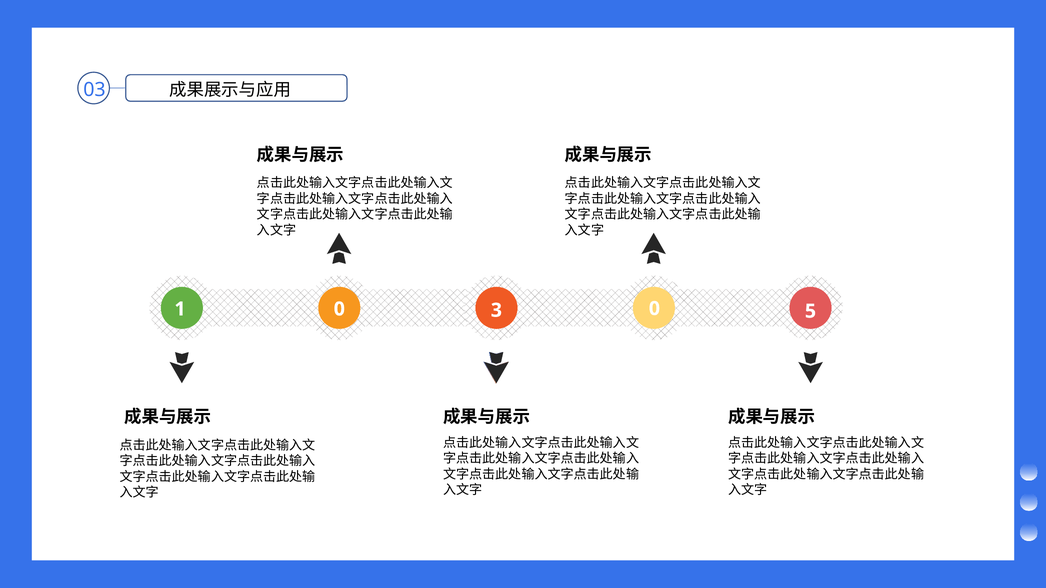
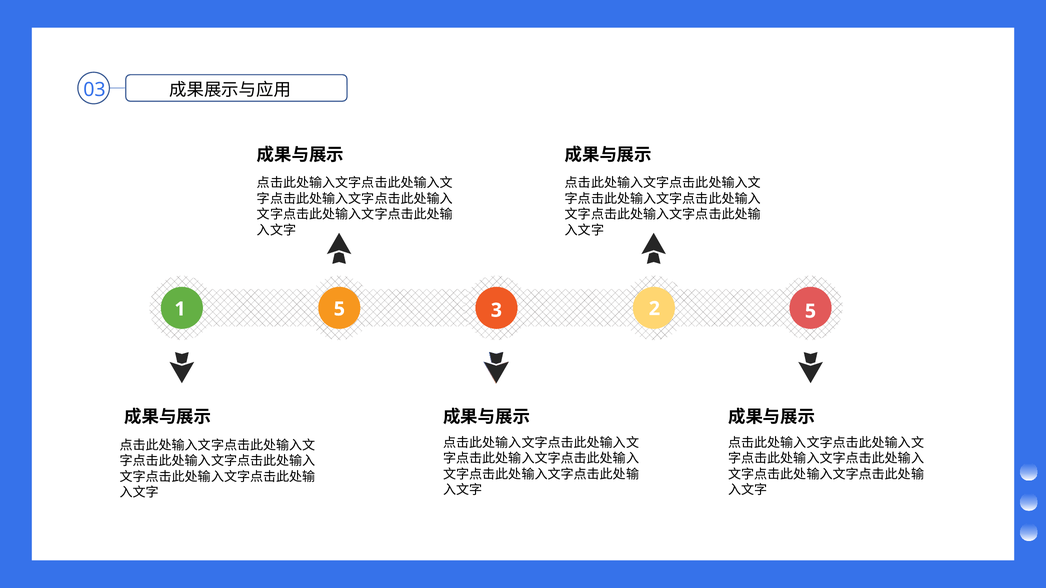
1 0: 0 -> 5 (339, 309)
3 0: 0 -> 2 (654, 309)
